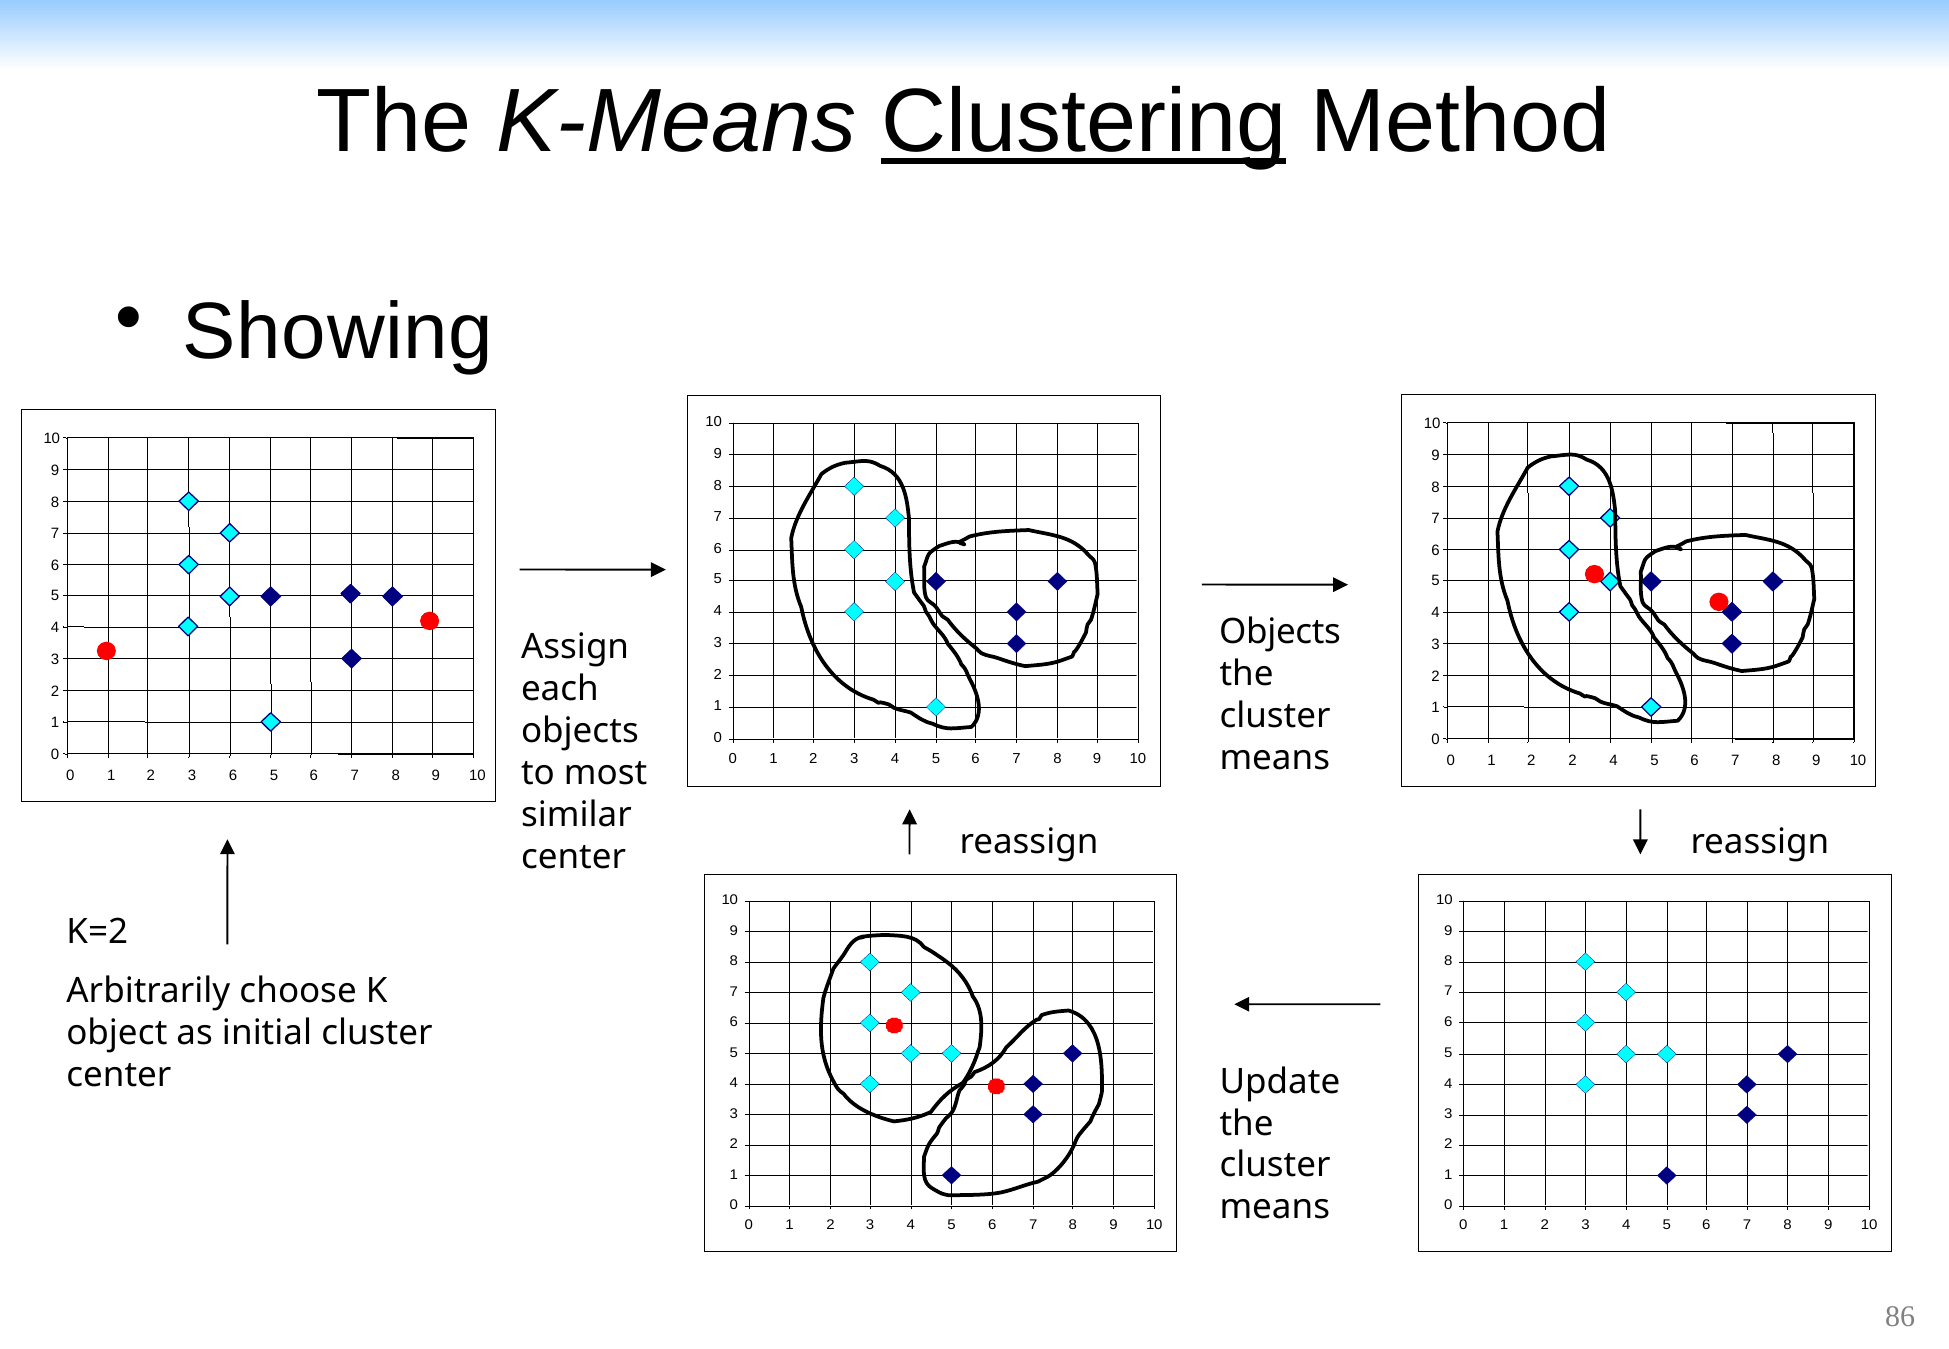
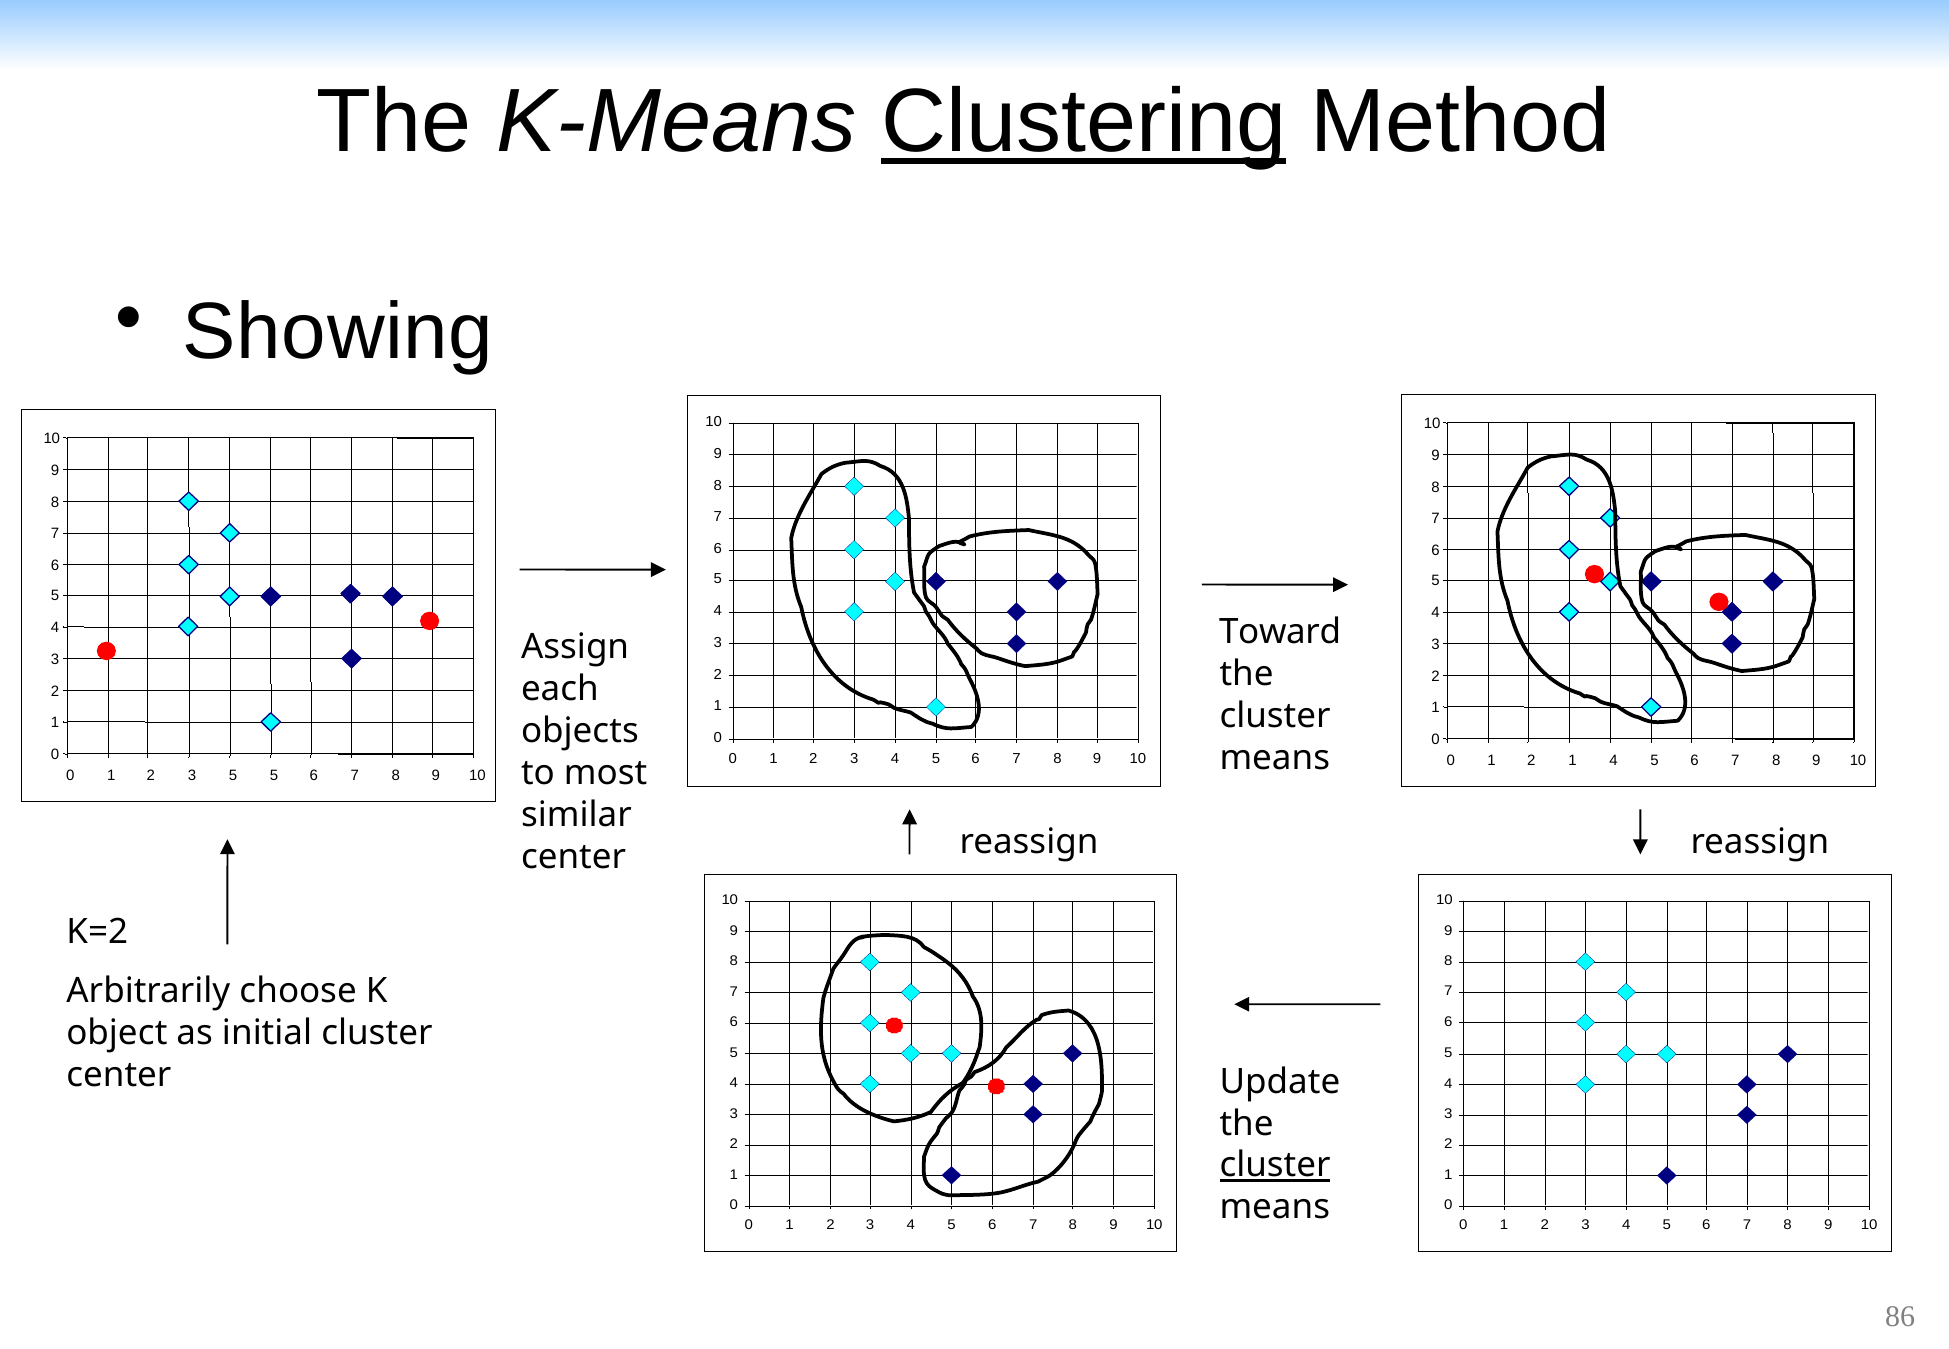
Objects: Objects -> Toward (1280, 632)
2 2: 2 -> 1 (1573, 761)
3 6: 6 -> 5 (233, 776)
cluster underline: none -> present (1275, 1166)
